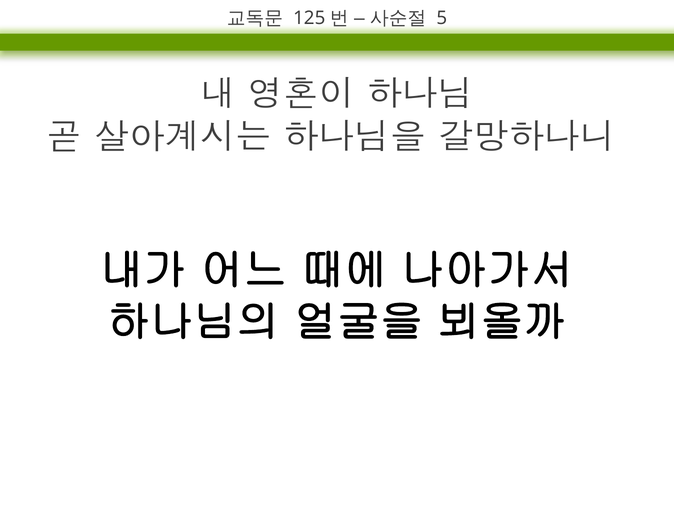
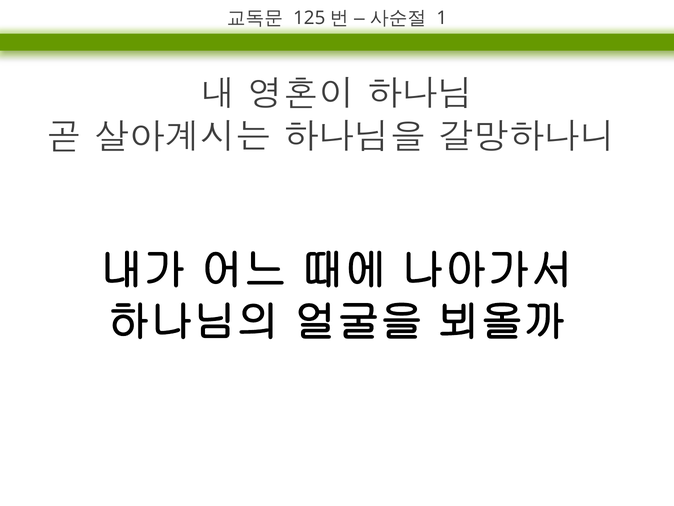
5: 5 -> 1 (442, 18)
